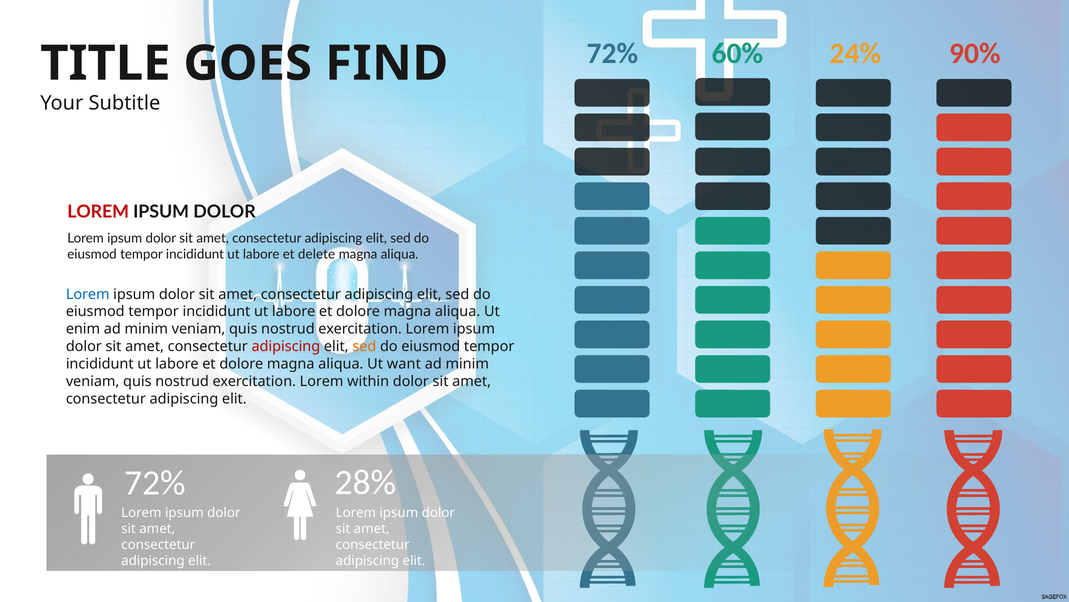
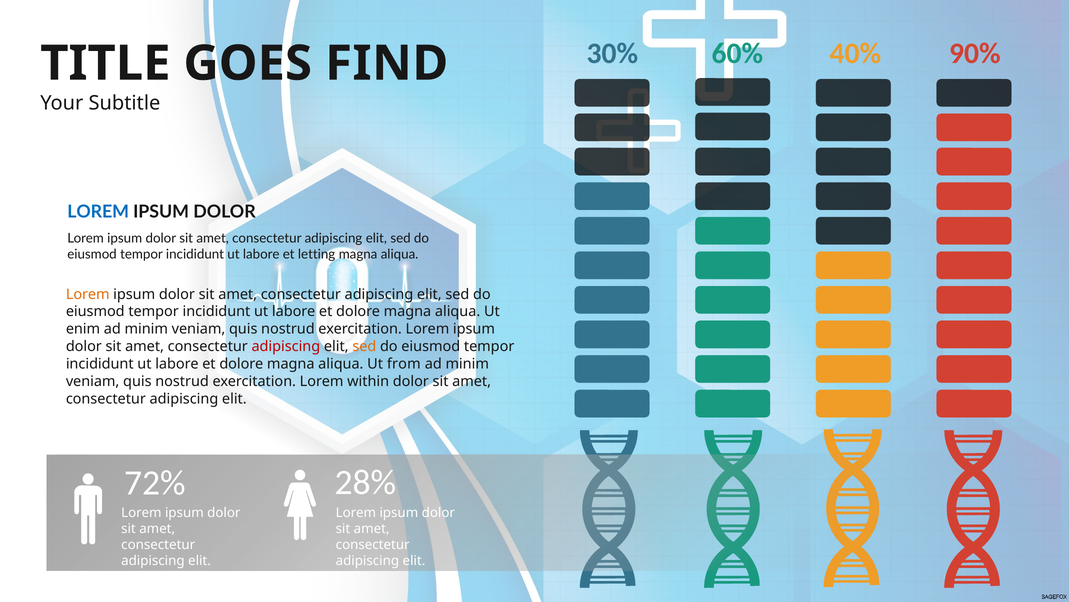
72%: 72% -> 30% (613, 54)
24%: 24% -> 40% (856, 54)
LOREM colour: red -> blue (98, 212)
delete: delete -> letting (317, 254)
Lorem colour: blue -> orange (88, 294)
want: want -> from (404, 364)
